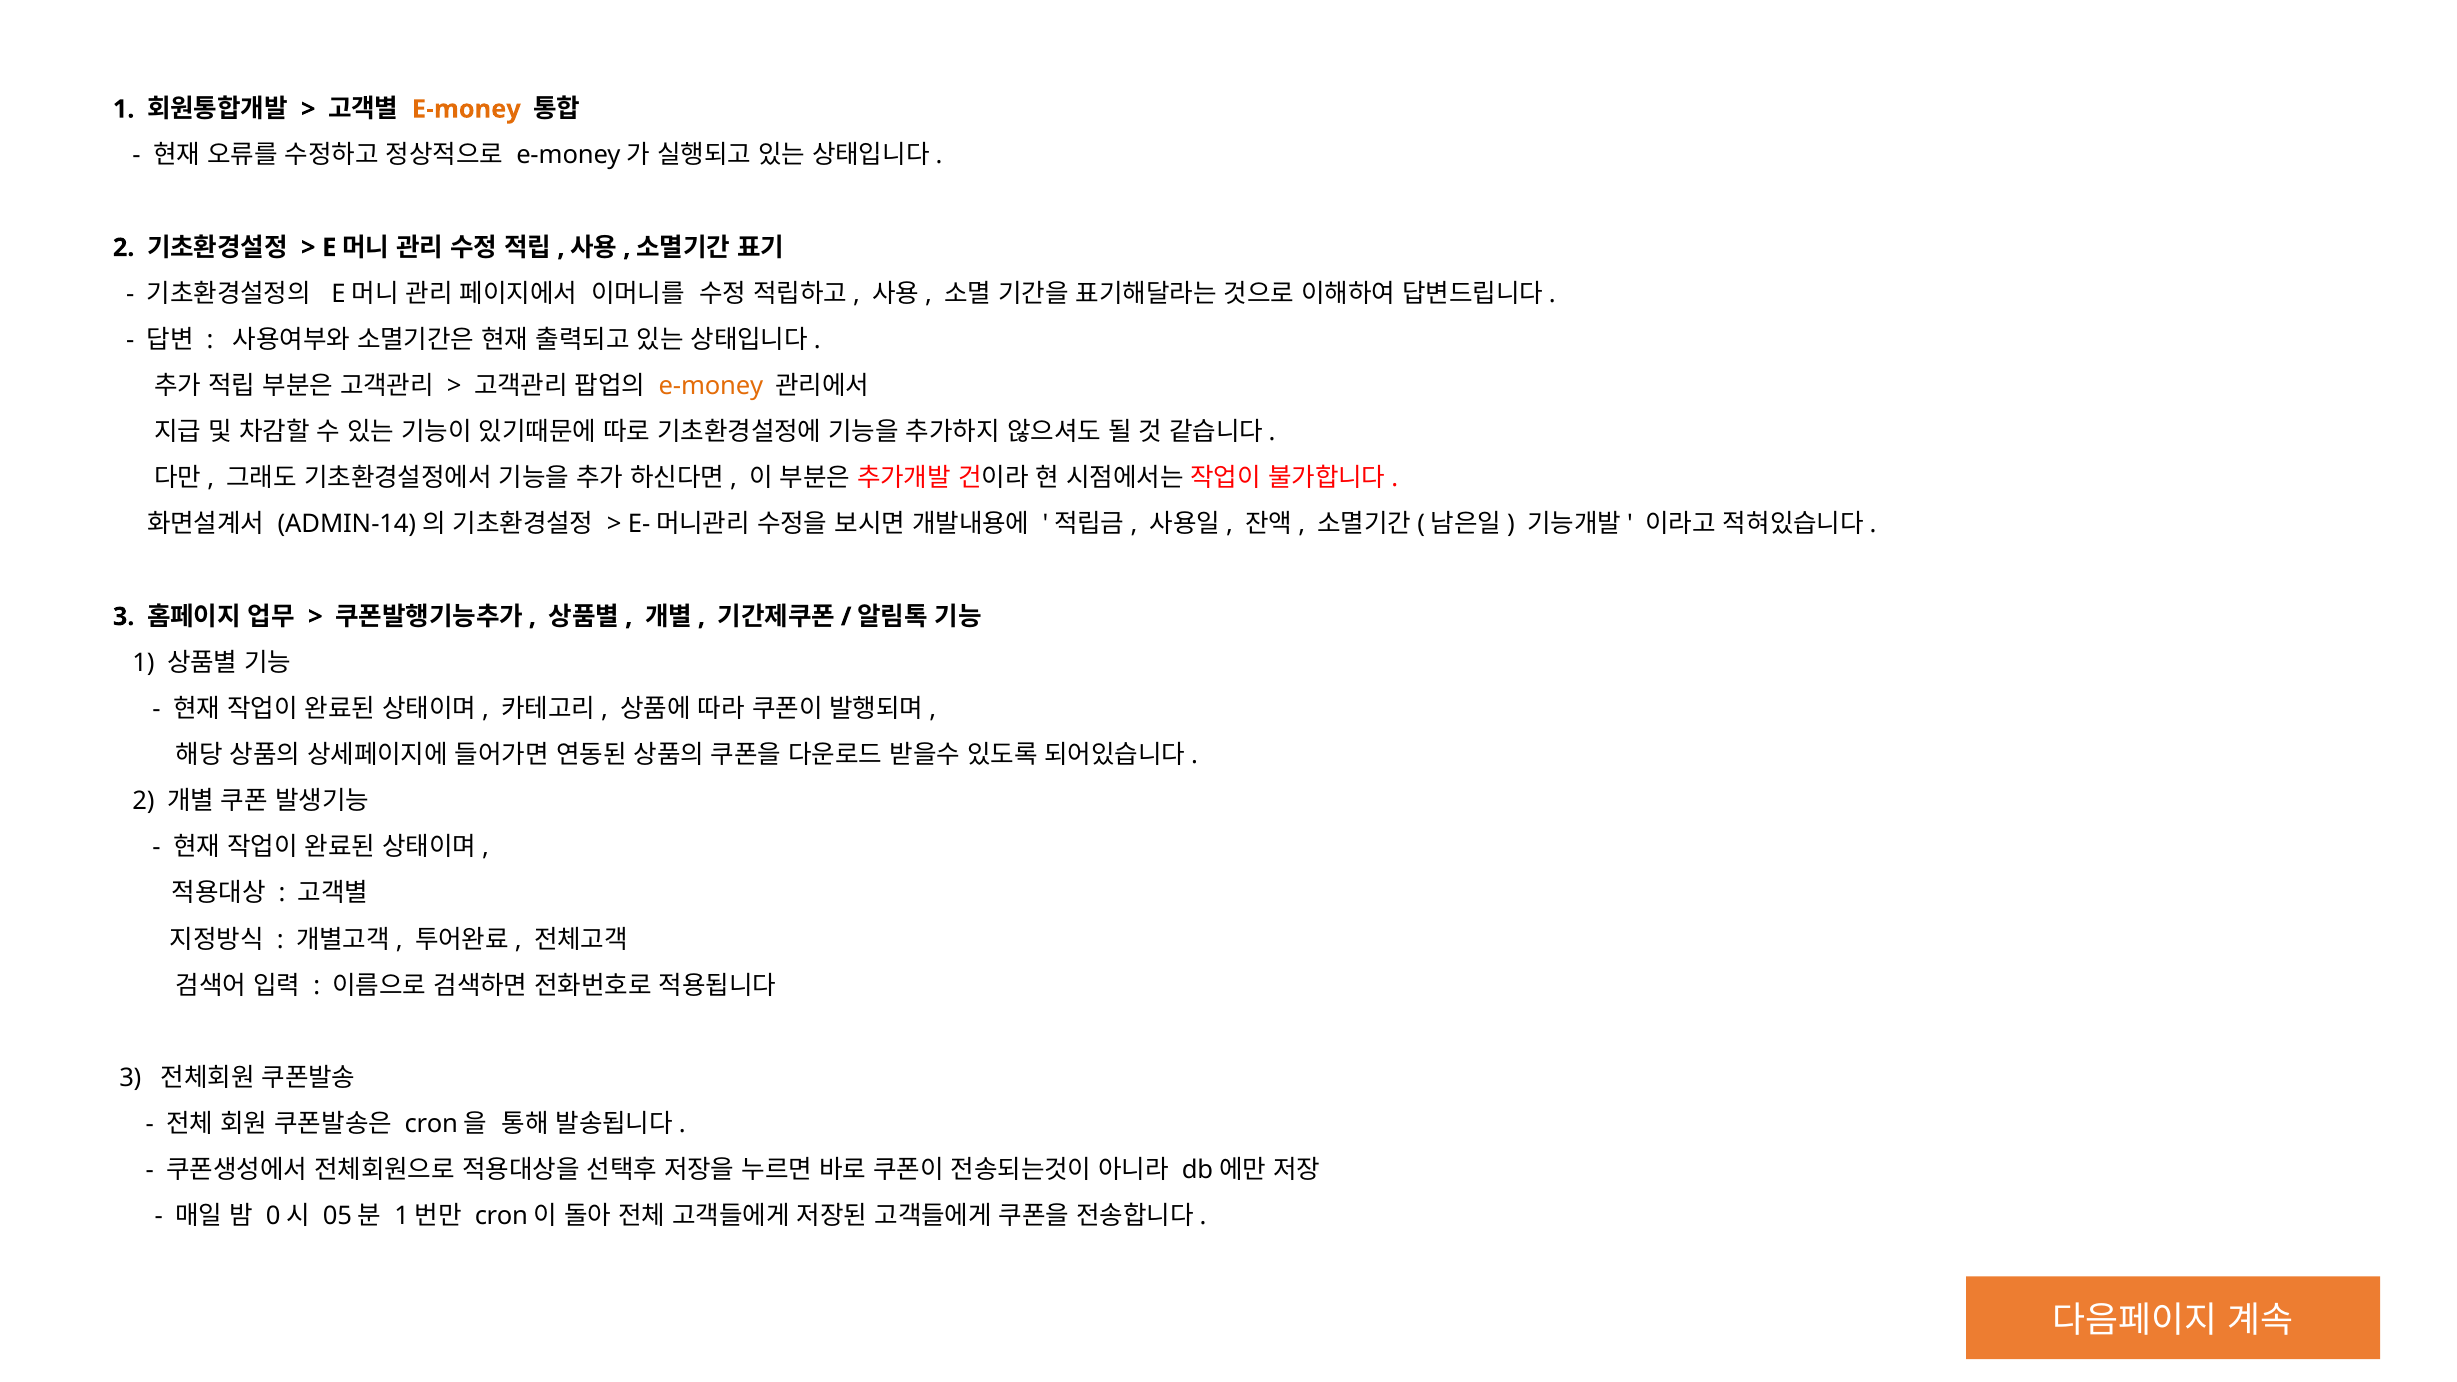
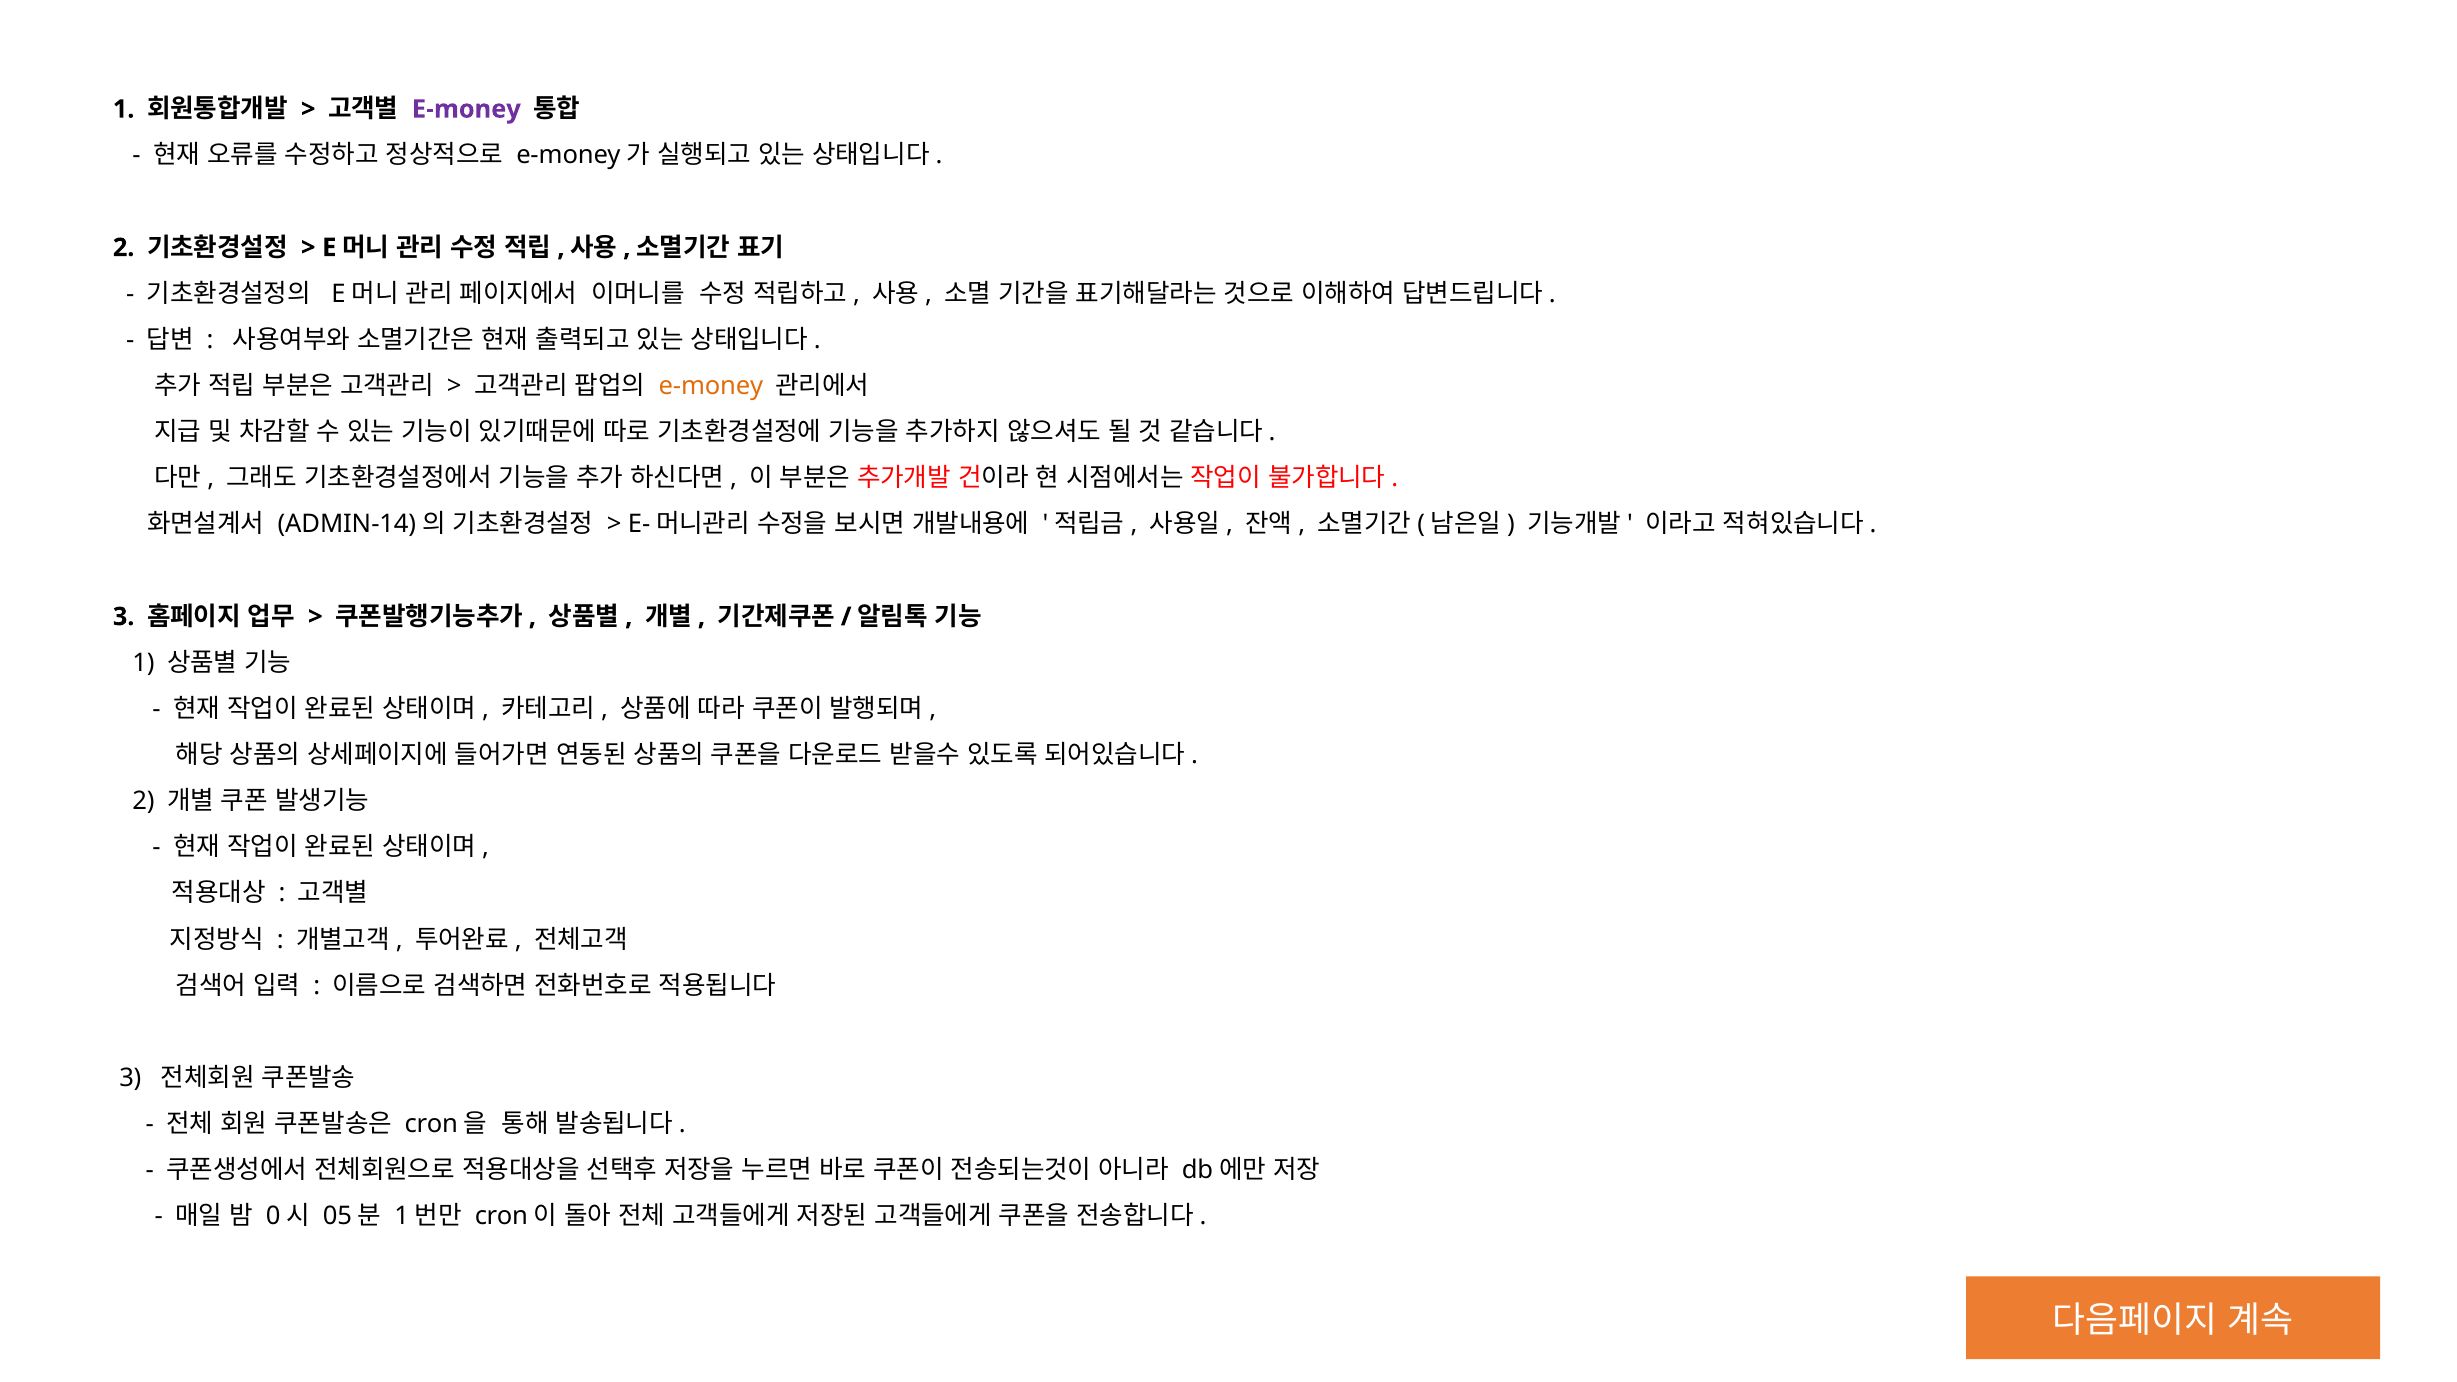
E-money colour: orange -> purple (466, 109)
